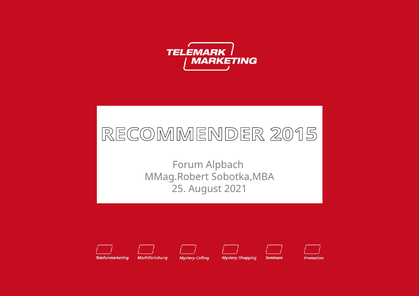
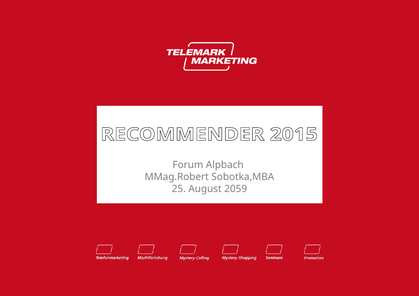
2021: 2021 -> 2059 (236, 189)
